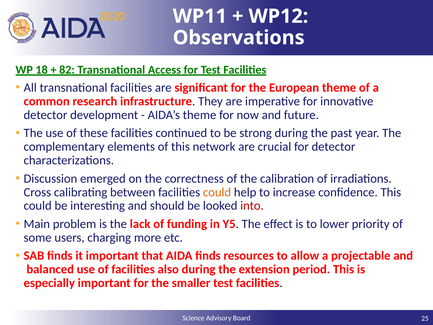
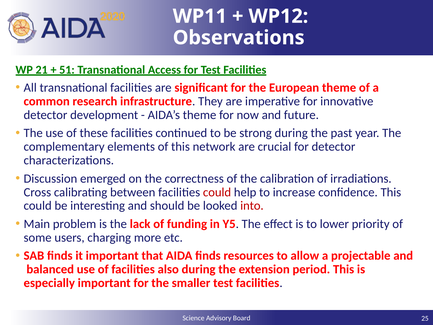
18: 18 -> 21 (42, 70)
82: 82 -> 51 (67, 70)
could colour: orange -> red (217, 192)
